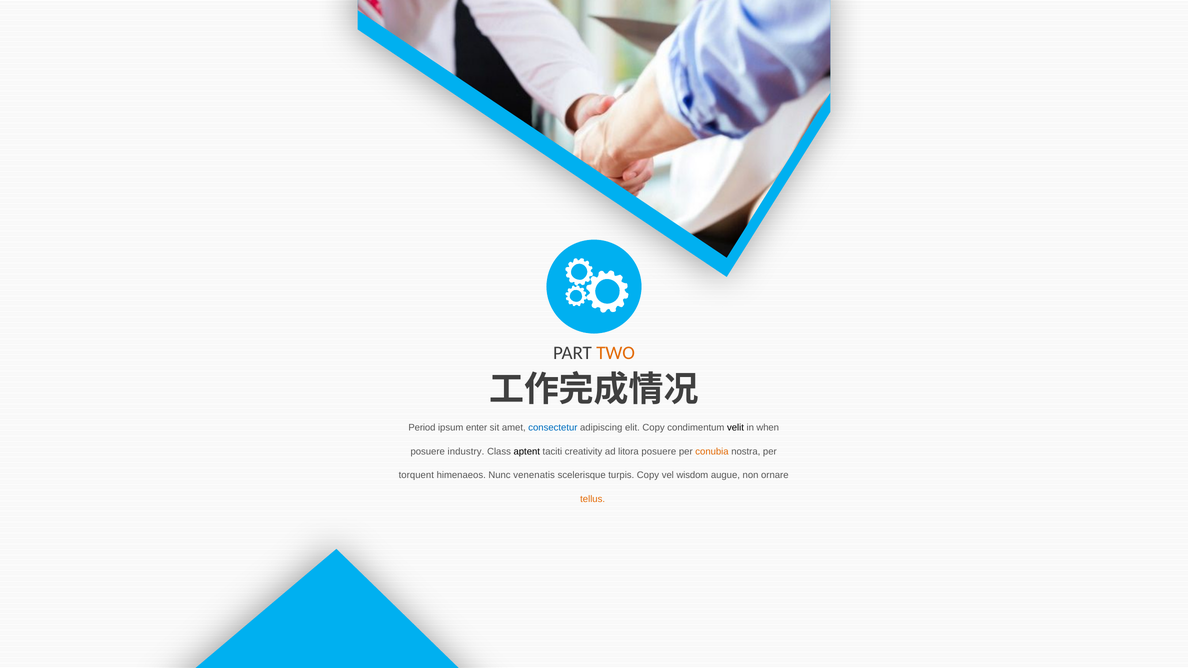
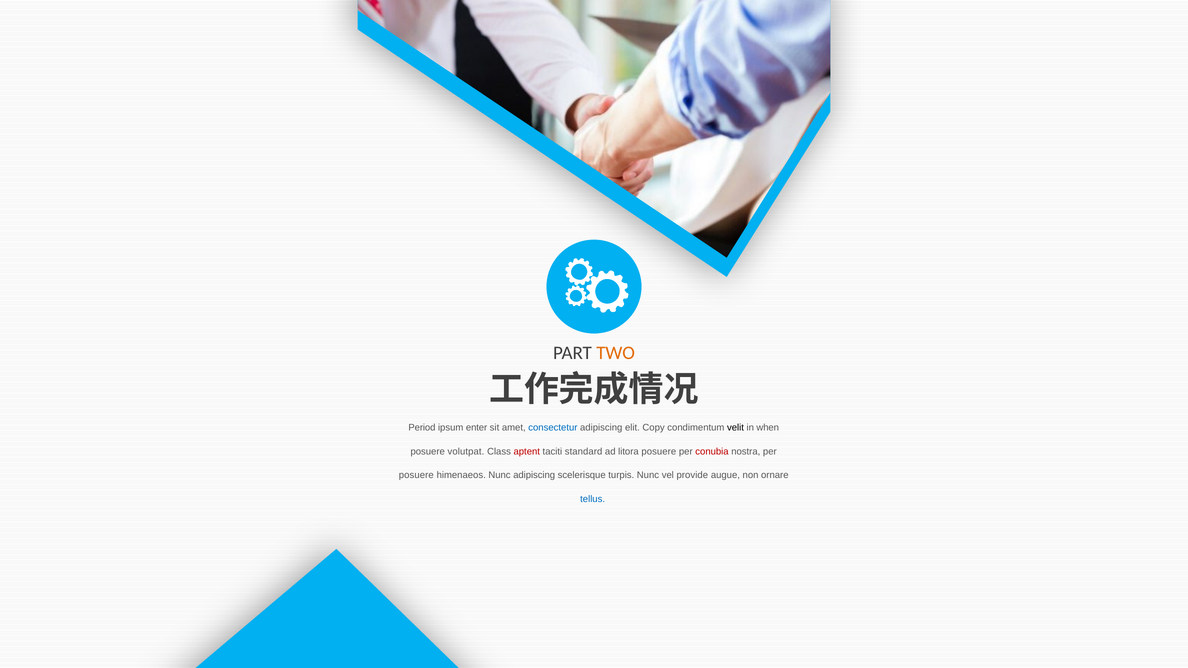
industry: industry -> volutpat (466, 452)
aptent colour: black -> red (527, 452)
creativity: creativity -> standard (584, 452)
conubia colour: orange -> red (712, 452)
torquent: torquent -> posuere (416, 475)
Nunc venenatis: venenatis -> adipiscing (534, 475)
turpis Copy: Copy -> Nunc (648, 475)
wisdom: wisdom -> provide (692, 475)
tellus colour: orange -> blue (593, 499)
